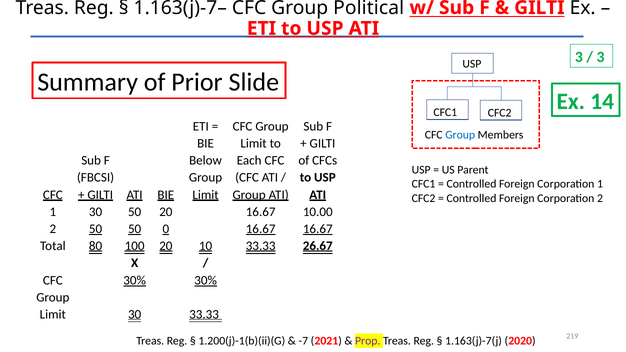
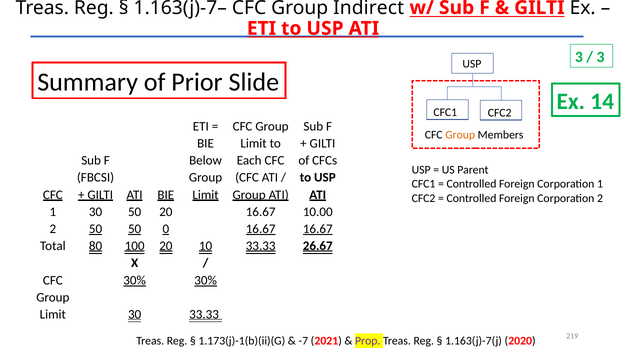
Political: Political -> Indirect (369, 8)
Group colour: blue -> orange (460, 135)
1.200(j)-1(b)(ii)(G: 1.200(j)-1(b)(ii)(G -> 1.173(j)-1(b)(ii)(G (242, 341)
